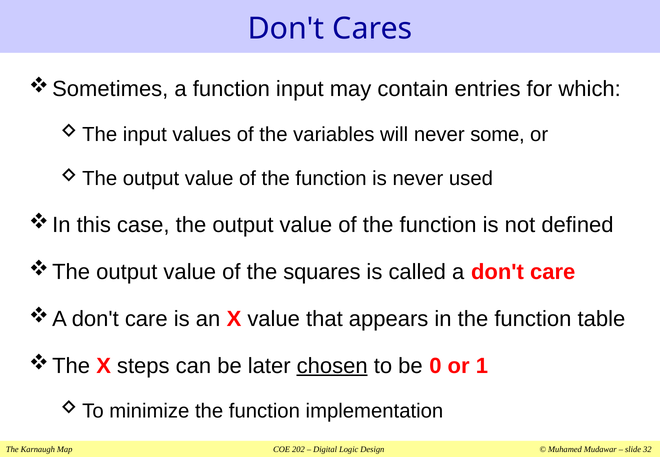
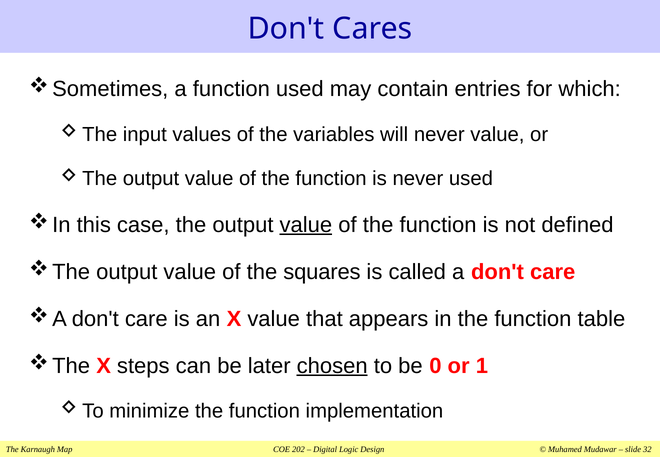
function input: input -> used (300, 89)
never some: some -> value (497, 134)
value underline: none -> present (306, 225)
